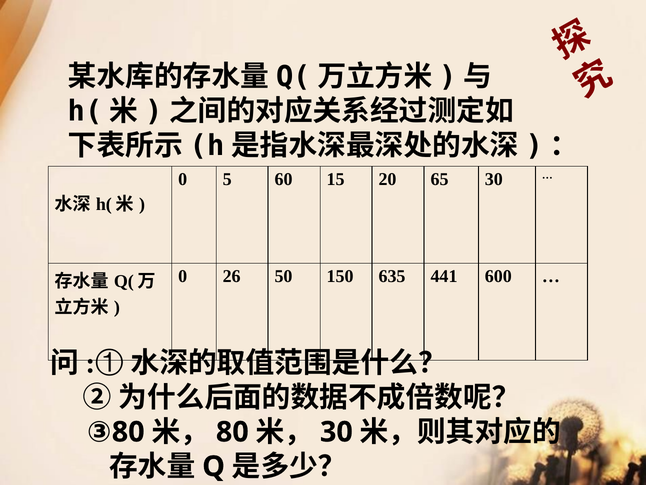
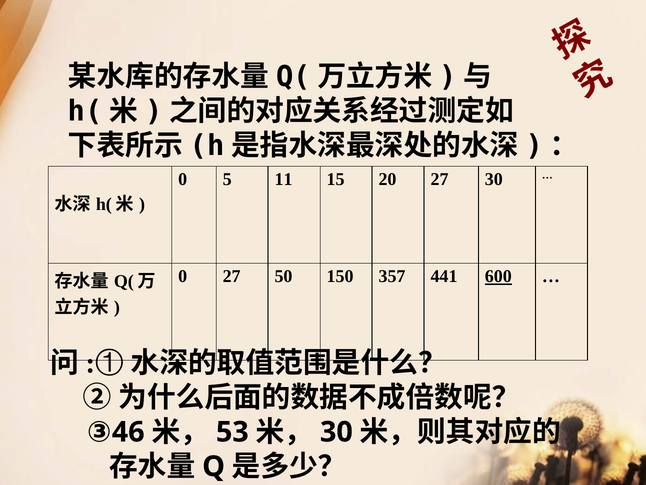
60: 60 -> 11 (284, 179)
20 65: 65 -> 27 (440, 179)
0 26: 26 -> 27 (232, 276)
635: 635 -> 357 (392, 276)
600 underline: none -> present (498, 276)
80: 80 -> 46 (128, 432)
80: 80 -> 53 (232, 432)
